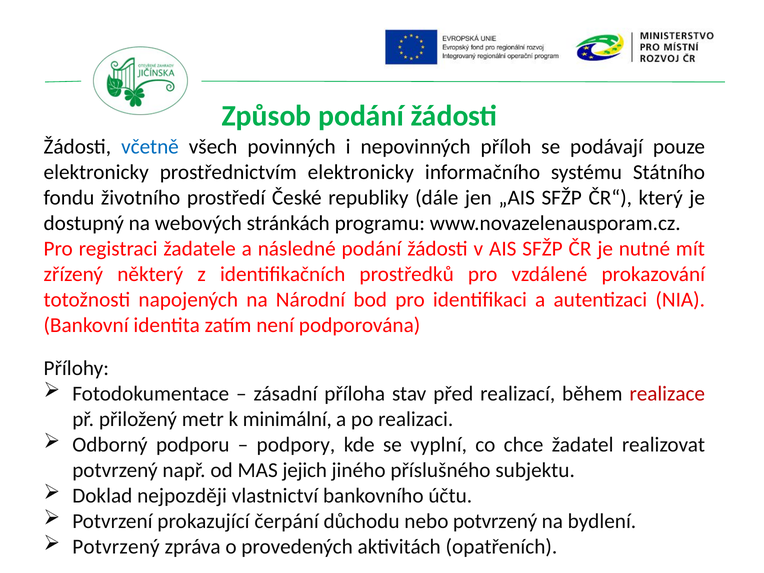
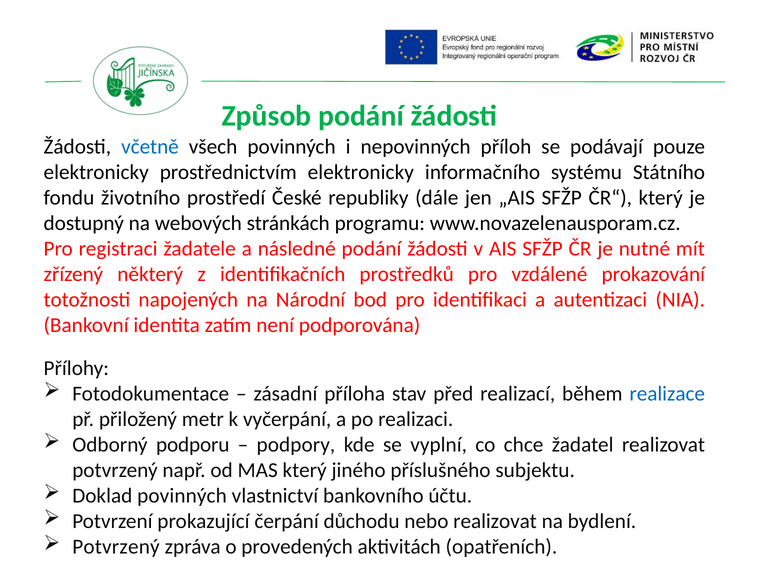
realizace colour: red -> blue (667, 394)
minimální: minimální -> vyčerpání (287, 419)
MAS jejich: jejich -> který (305, 470)
Doklad nejpozději: nejpozději -> povinných (182, 496)
nebo potvrzený: potvrzený -> realizovat (495, 521)
